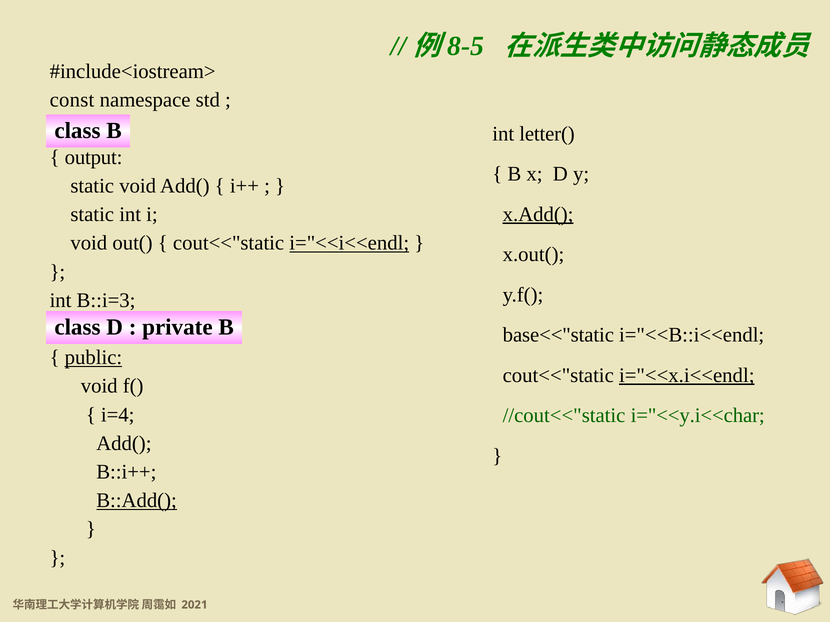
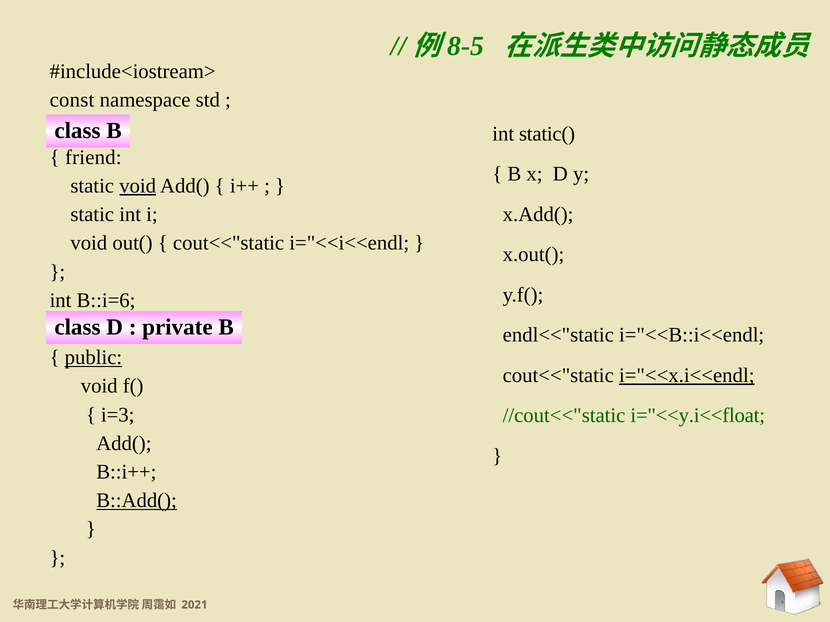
letter(: letter( -> static( (547, 134)
output: output -> friend (93, 157)
void underline: none -> present (138, 186)
x.Add( underline: present -> none (538, 215)
i="<<i<<endl underline: present -> none (349, 243)
B::i=3: B::i=3 -> B::i=6 (106, 301)
base<<"static: base<<"static -> endl<<"static (558, 335)
i=4: i=4 -> i=3 (118, 415)
i="<<y.i<<char: i="<<y.i<<char -> i="<<y.i<<float (698, 416)
